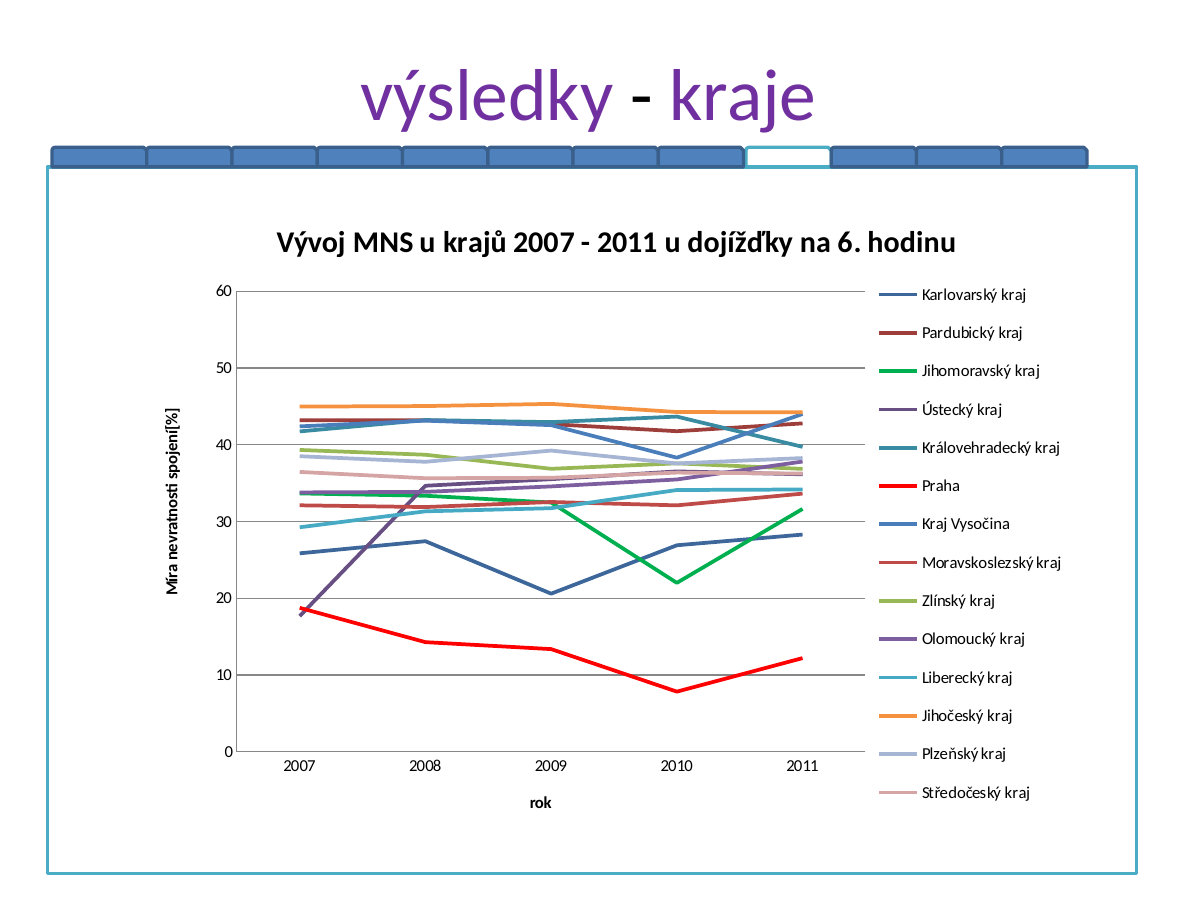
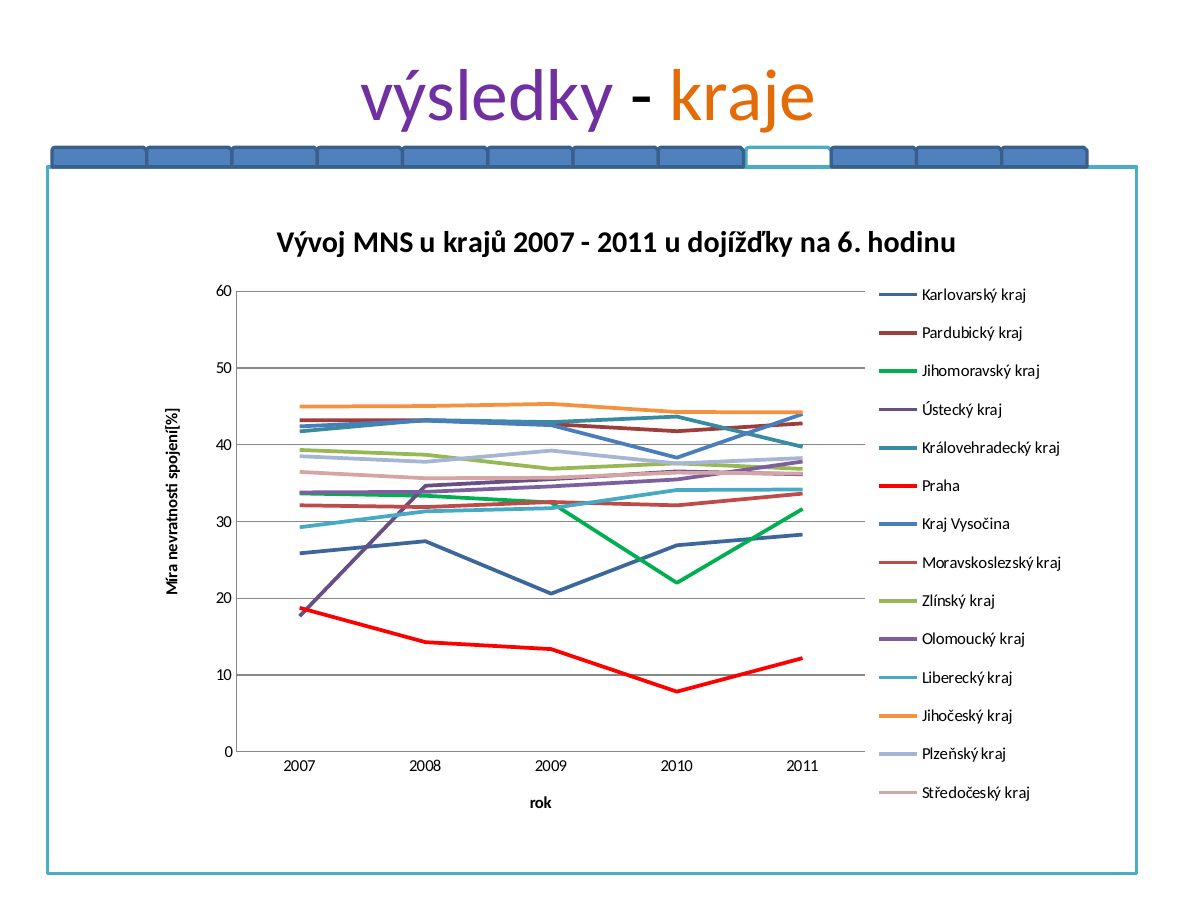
kraje colour: purple -> orange (743, 96)
